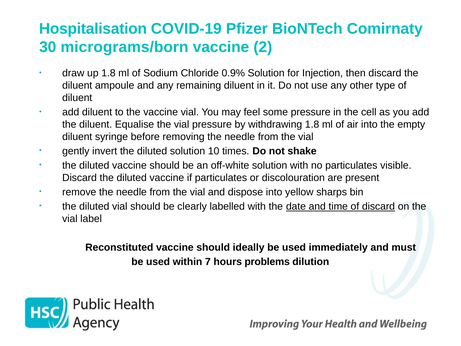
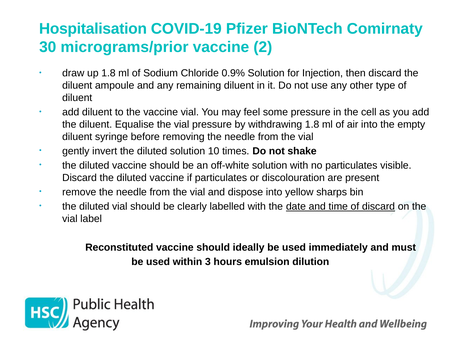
micrograms/born: micrograms/born -> micrograms/prior (125, 47)
7: 7 -> 3 (208, 262)
problems: problems -> emulsion (267, 262)
